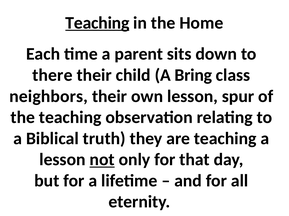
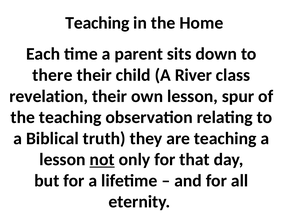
Teaching underline: present -> none (97, 23)
Bring: Bring -> River (193, 75)
neighbors: neighbors -> revelation (49, 97)
